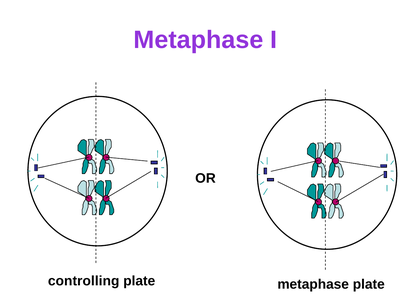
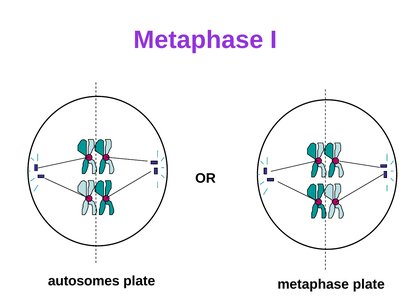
controlling: controlling -> autosomes (84, 281)
